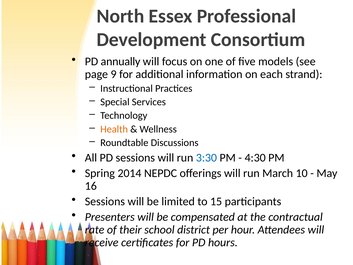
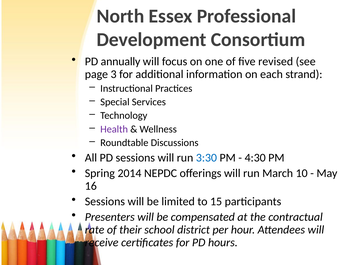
models: models -> revised (276, 61)
9: 9 -> 3 (114, 74)
Health colour: orange -> purple (114, 129)
